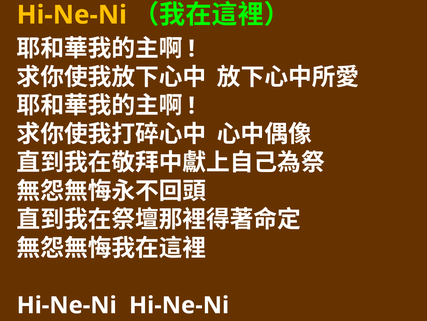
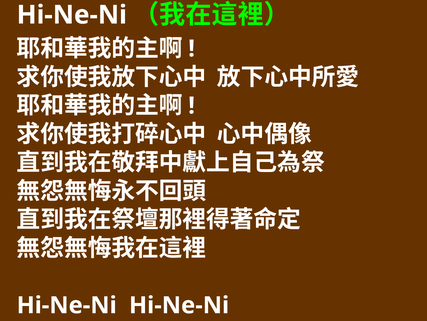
Hi-Ne-Ni colour: yellow -> white (72, 15)
